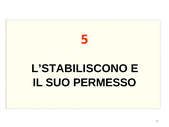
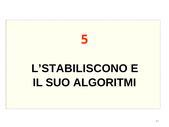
PERMESSO: PERMESSO -> ALGORITMI (105, 82)
